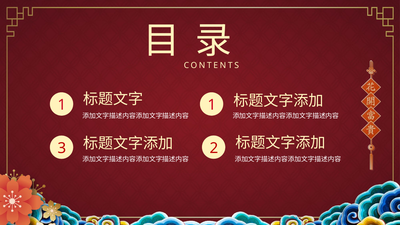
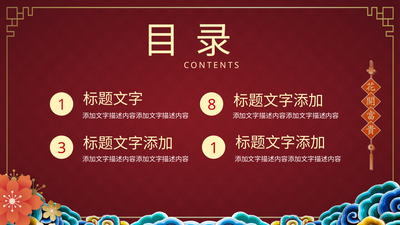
1 1: 1 -> 8 (212, 105)
3 2: 2 -> 1 (214, 148)
